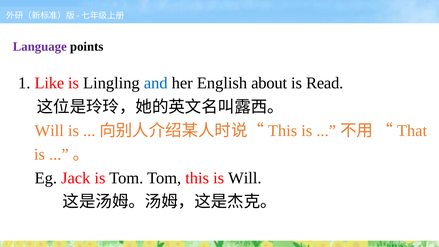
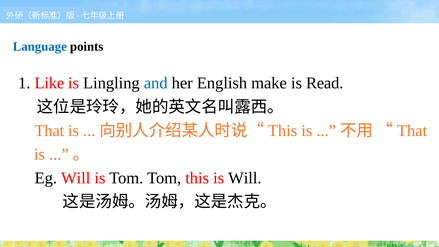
Language colour: purple -> blue (40, 47)
about: about -> make (269, 83)
Will: Will -> That (49, 131)
Eg Jack: Jack -> Will (76, 178)
